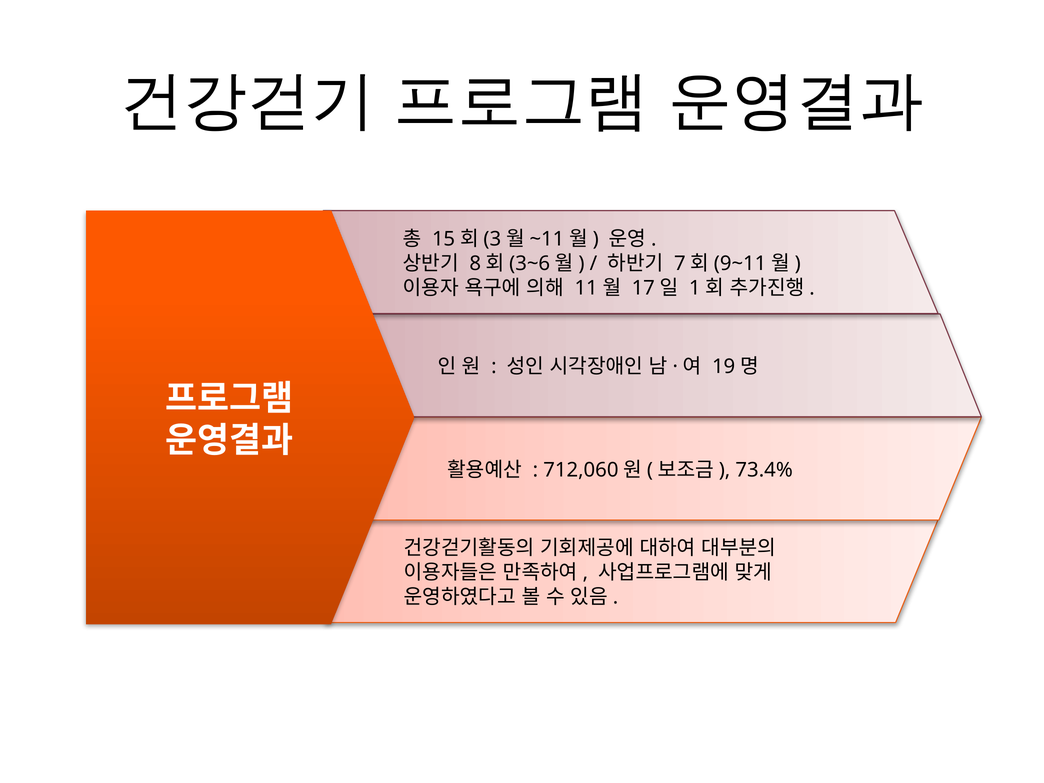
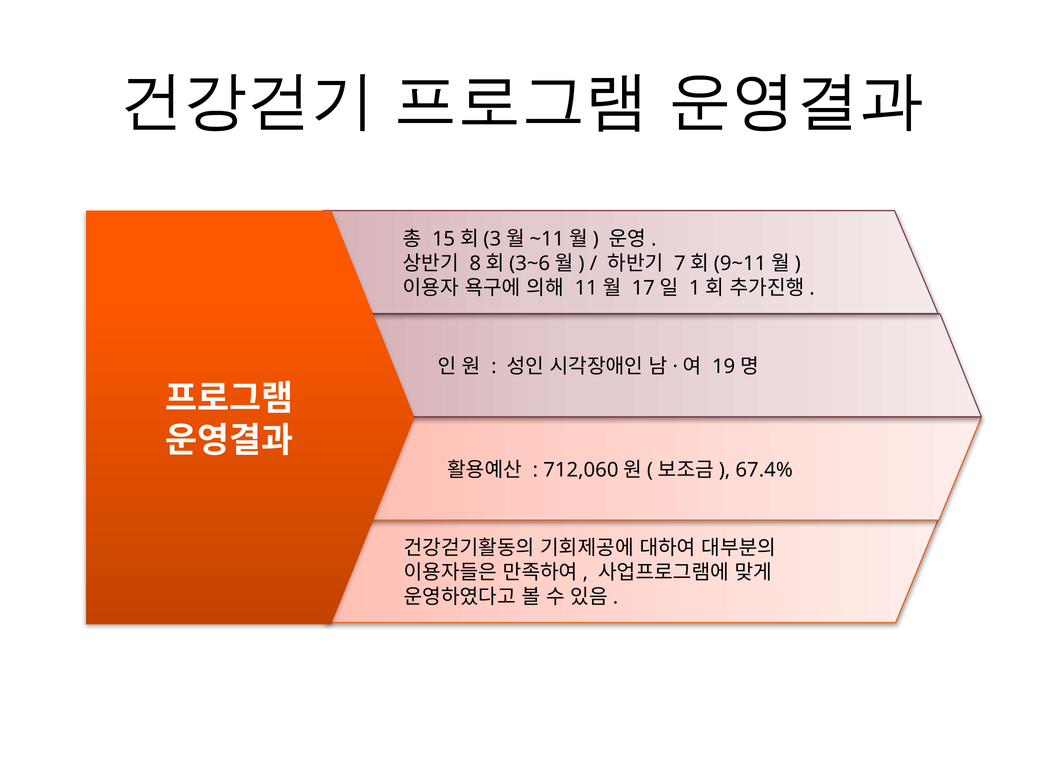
73.4%: 73.4% -> 67.4% (764, 470)
